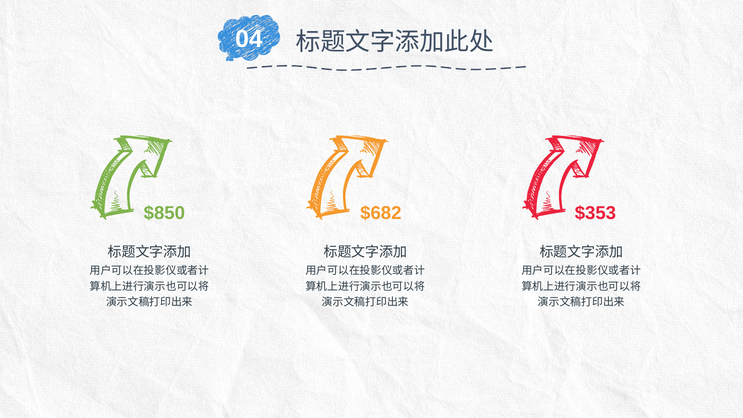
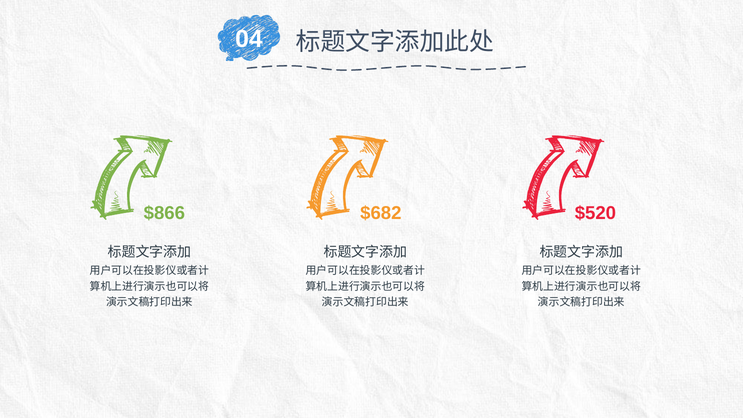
$850: $850 -> $866 (164, 213)
$353: $353 -> $520 (595, 213)
